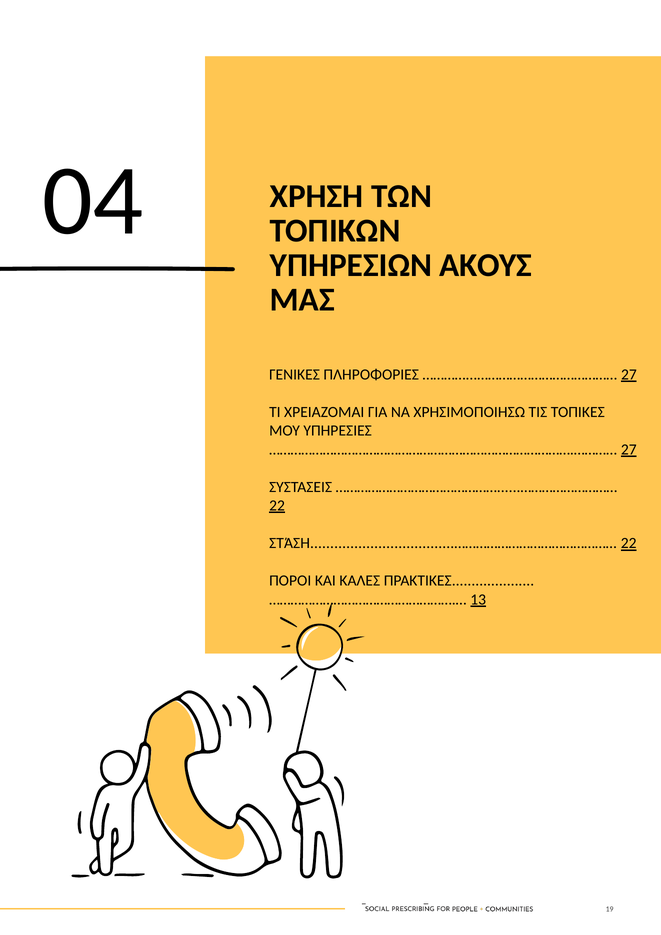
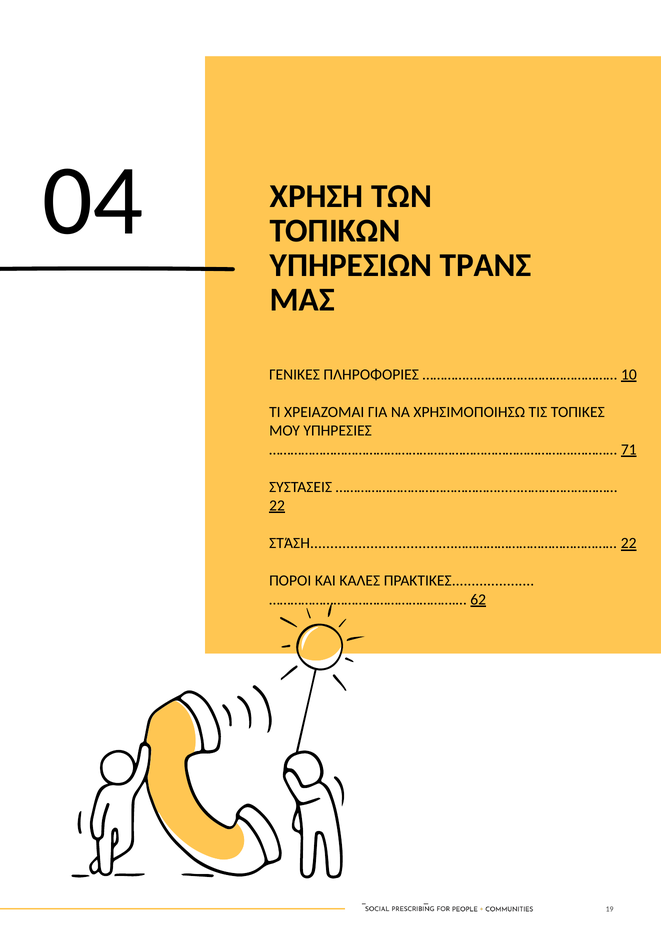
ΑΚΟΥΣ: ΑΚΟΥΣ -> ΤΡΑΝΣ (486, 265)
27: 27 -> 10 (629, 374)
27: 27 -> 71 (629, 449)
13: 13 -> 62 (478, 599)
